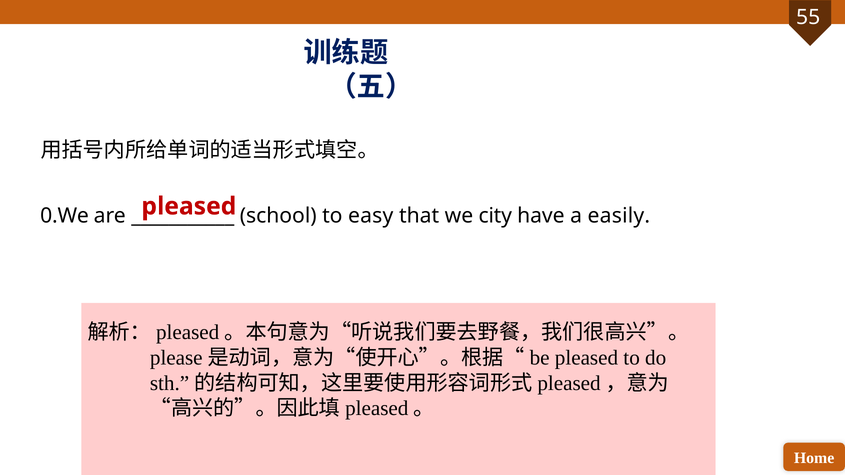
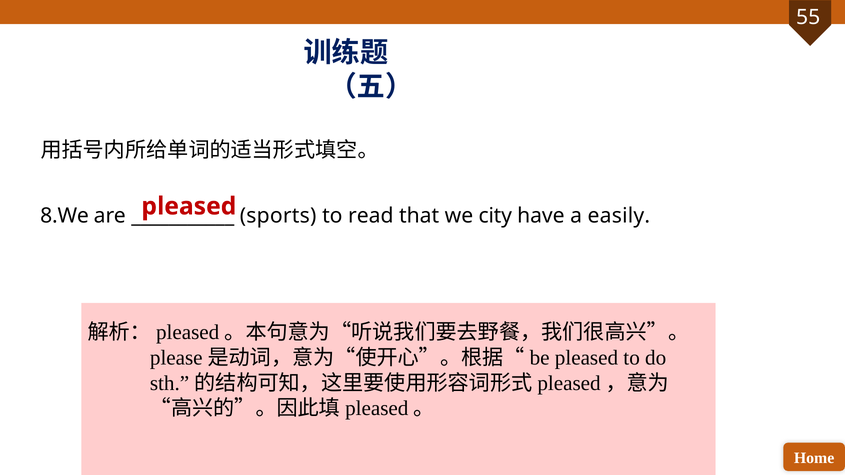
0.We: 0.We -> 8.We (65, 216)
school: school -> sports (278, 216)
easy: easy -> read (371, 216)
